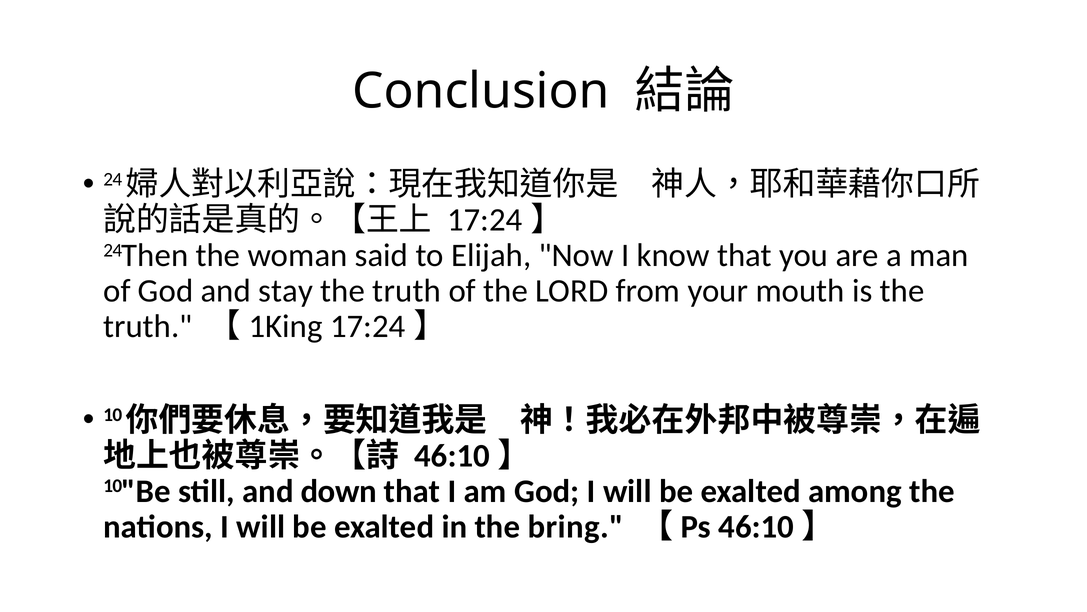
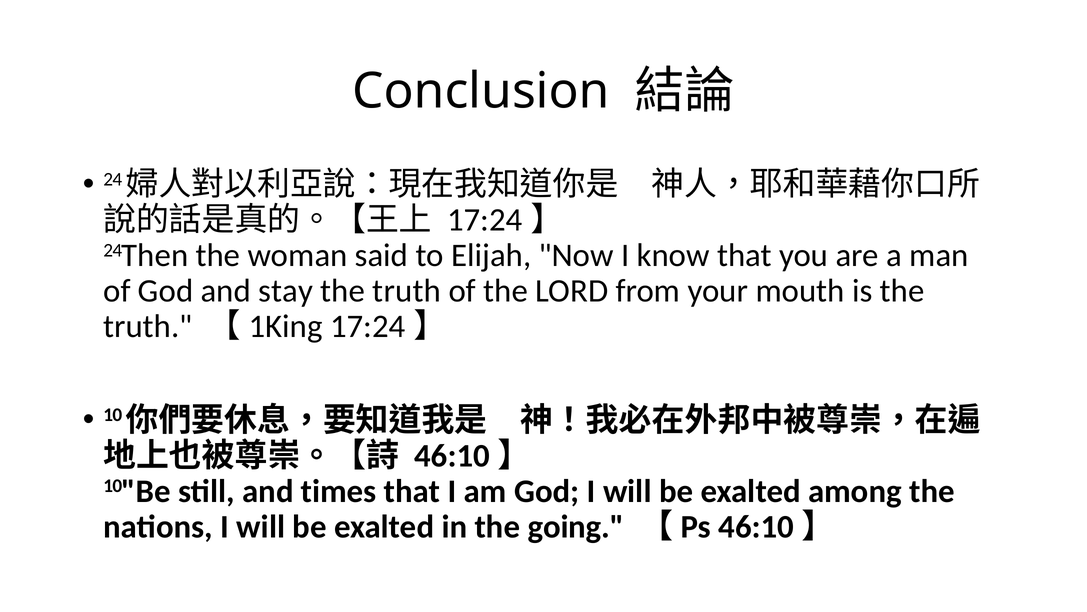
down: down -> times (339, 491)
bring: bring -> going (576, 526)
